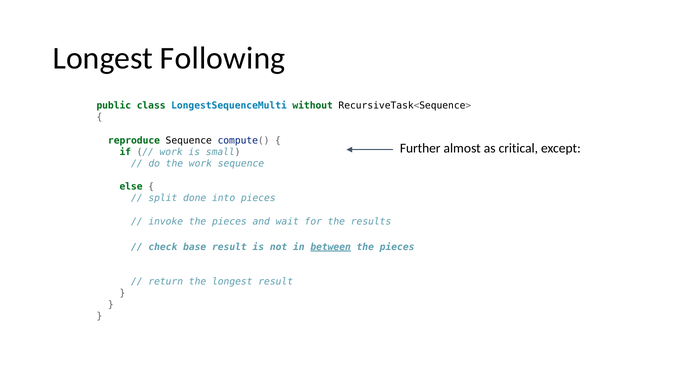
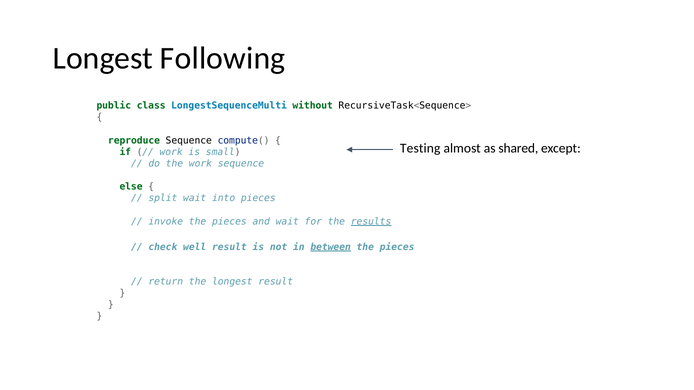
Further: Further -> Testing (420, 148)
critical: critical -> shared (518, 148)
split done: done -> wait (195, 198)
results underline: none -> present (371, 222)
base: base -> well (195, 247)
